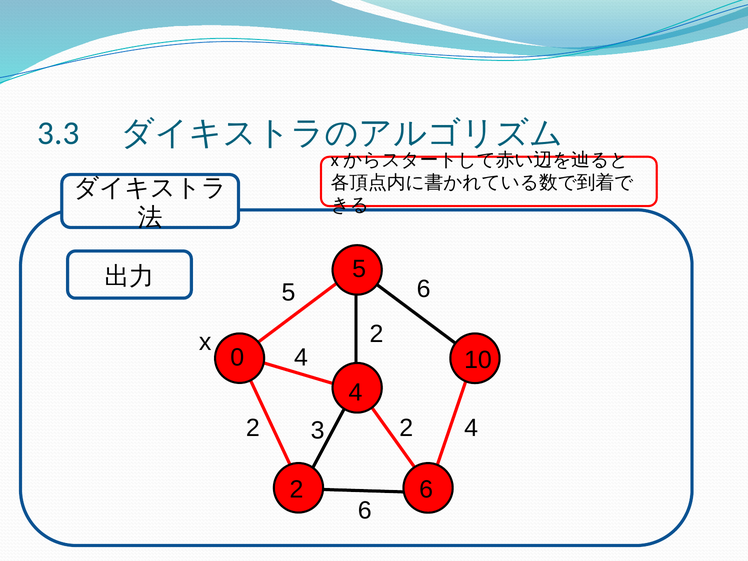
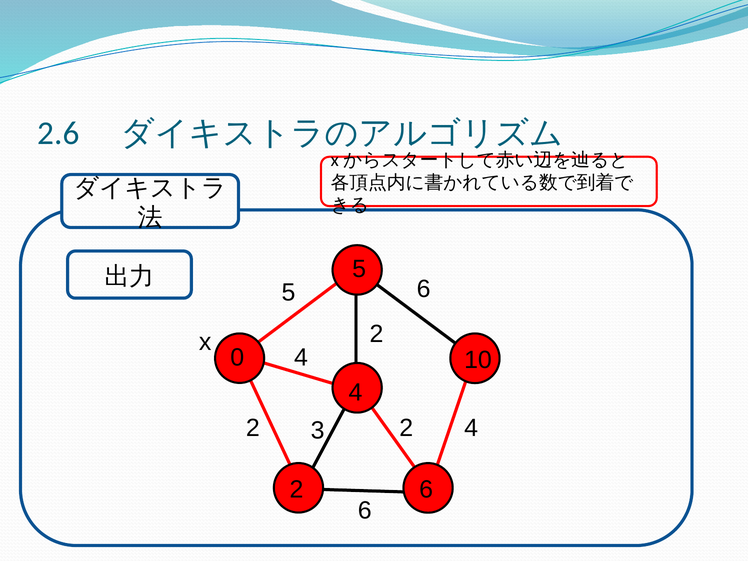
3.3: 3.3 -> 2.6 (58, 134)
